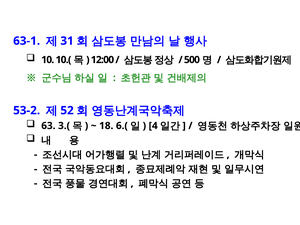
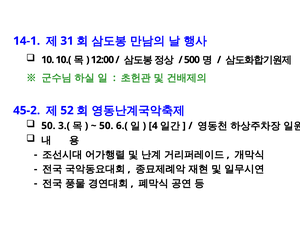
63-1: 63-1 -> 14-1 (27, 41)
53-2: 53-2 -> 45-2 (27, 110)
63: 63 -> 50 (48, 126)
18: 18 -> 50 (106, 126)
